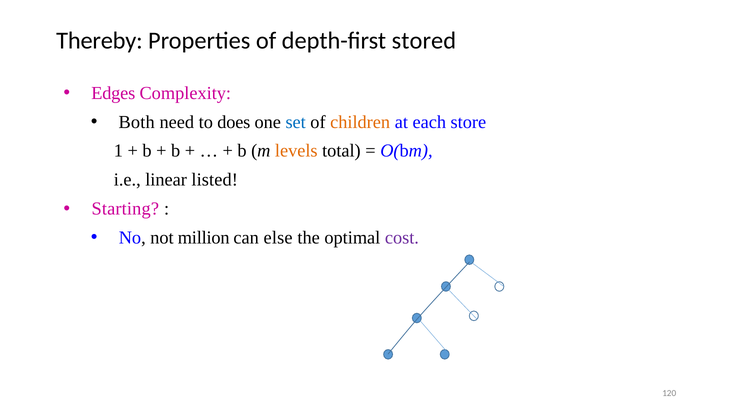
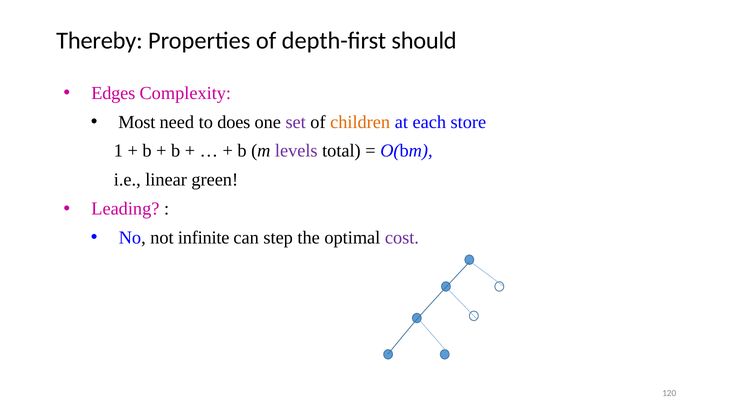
stored: stored -> should (424, 41)
Both: Both -> Most (137, 122)
set colour: blue -> purple (296, 122)
levels colour: orange -> purple (296, 151)
listed: listed -> green (215, 180)
Starting: Starting -> Leading (125, 209)
million: million -> infinite (204, 238)
else: else -> step (278, 238)
